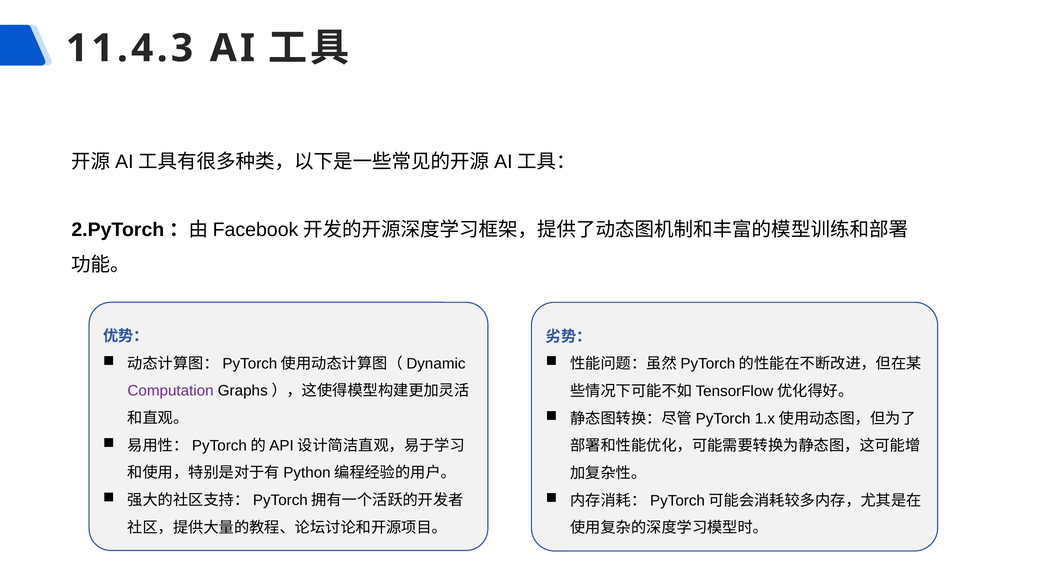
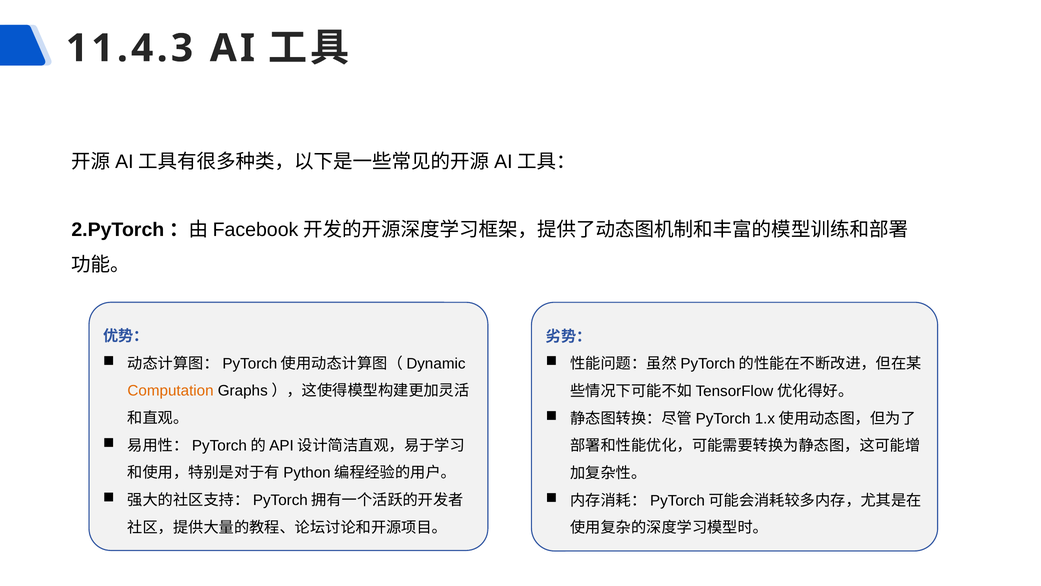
Computation colour: purple -> orange (171, 391)
